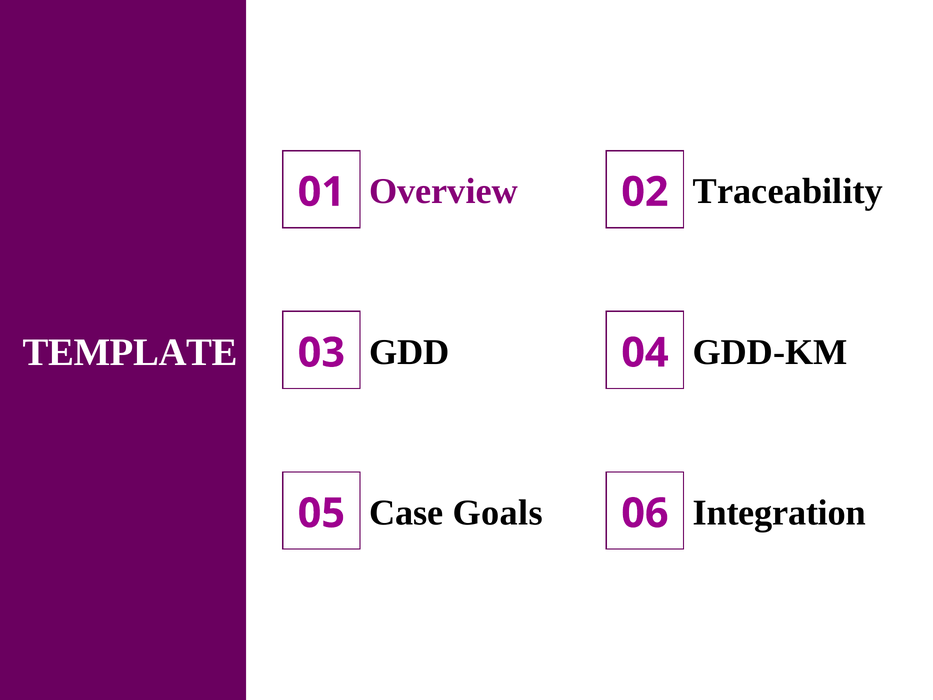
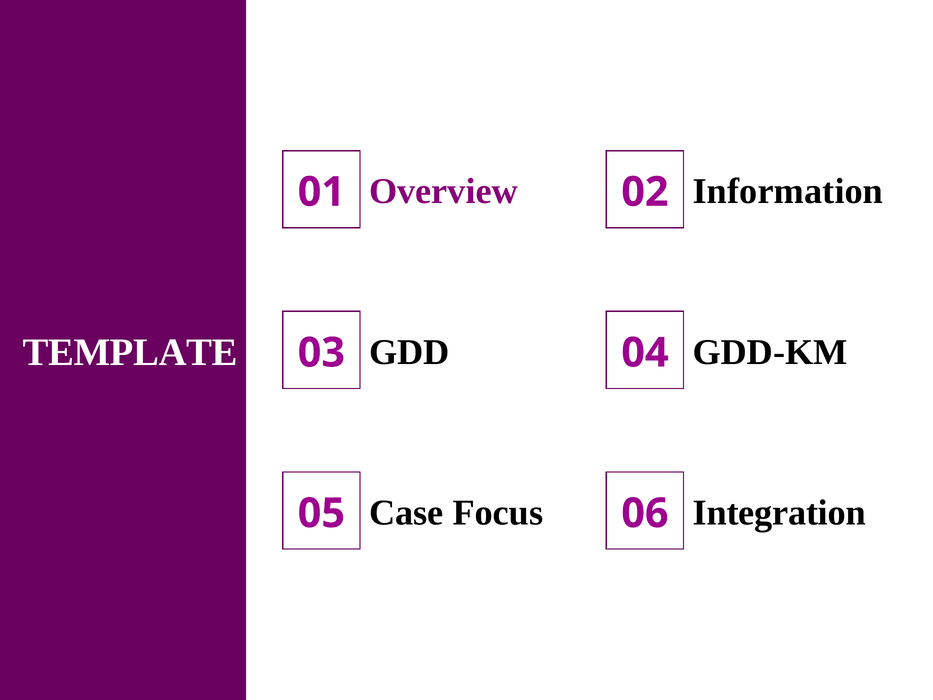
Traceability: Traceability -> Information (788, 191)
Goals: Goals -> Focus (498, 513)
